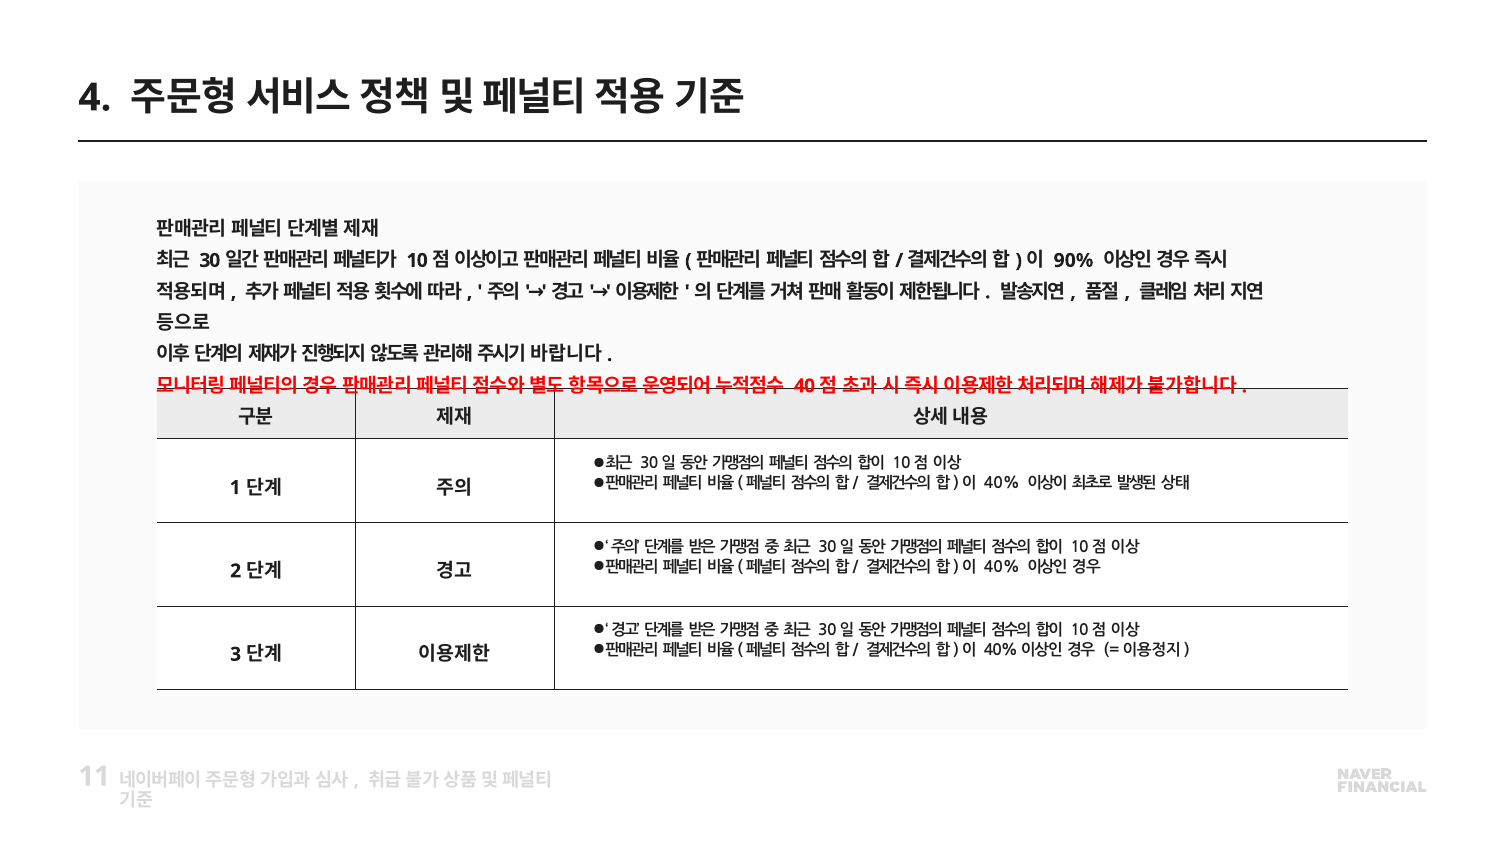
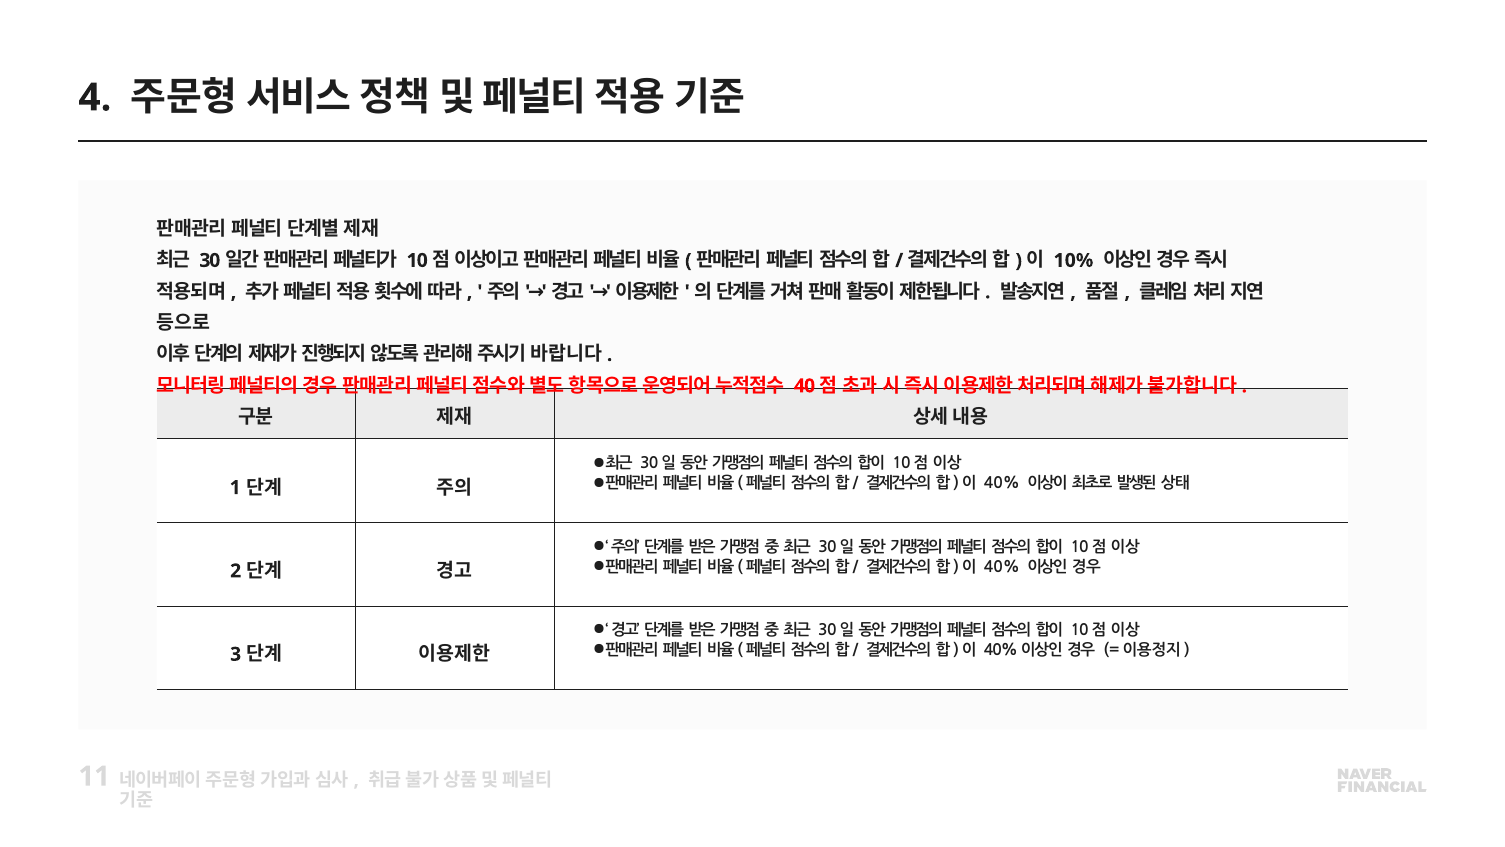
90%: 90% -> 10% (1073, 260)
